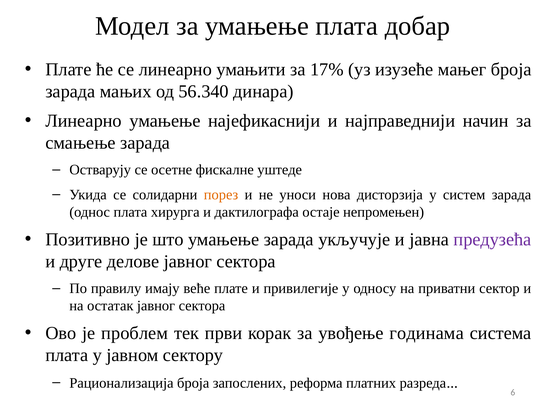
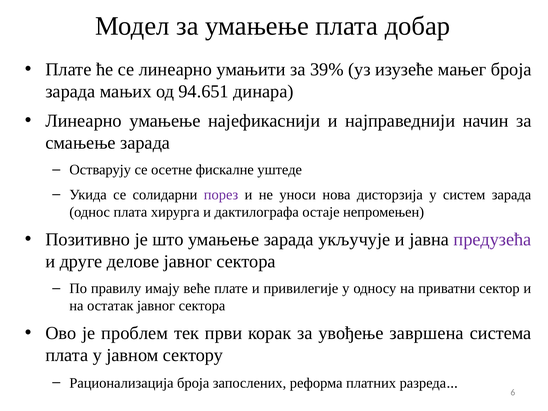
17%: 17% -> 39% (327, 69)
56.340: 56.340 -> 94.651 (204, 91)
порез colour: orange -> purple (221, 195)
годинама: годинама -> завршена (427, 333)
